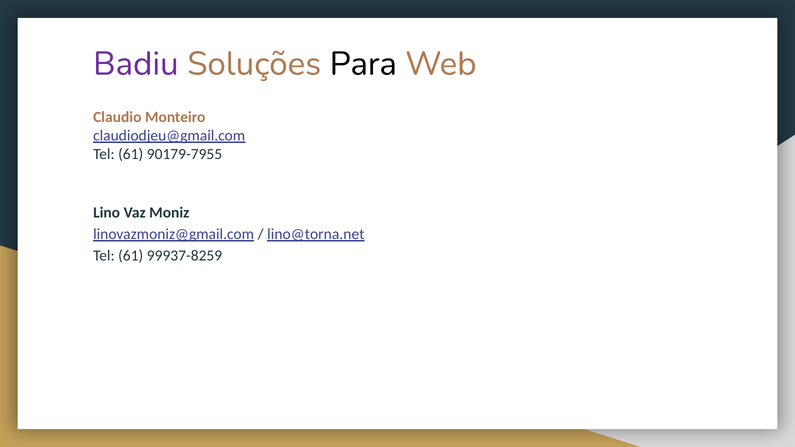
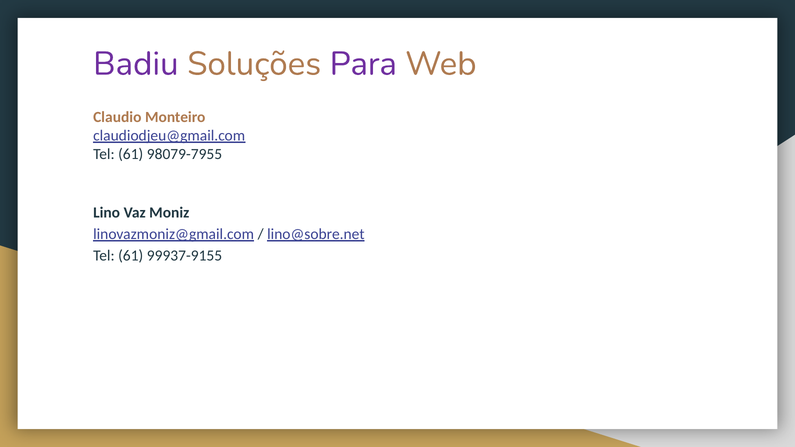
Para colour: black -> purple (363, 64)
90179-7955: 90179-7955 -> 98079-7955 (184, 154)
lino@torna.net: lino@torna.net -> lino@sobre.net (316, 234)
99937-8259: 99937-8259 -> 99937-9155 (184, 256)
